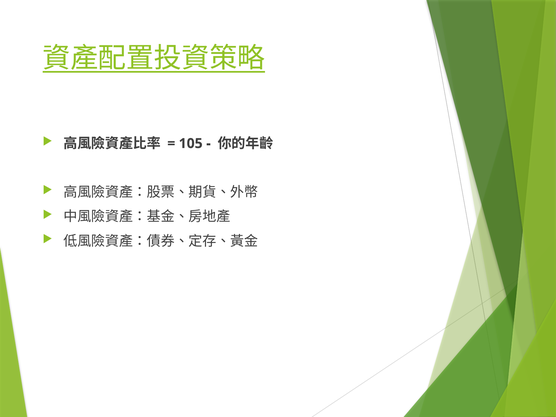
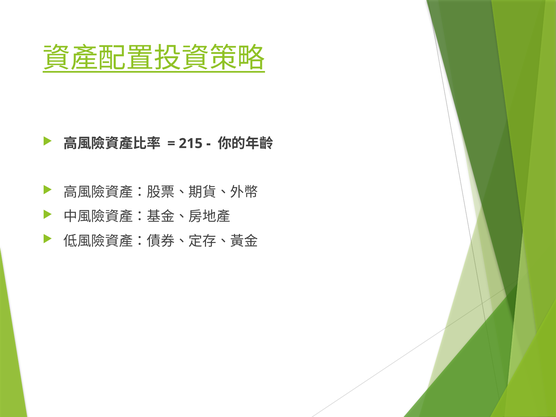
105: 105 -> 215 (191, 143)
